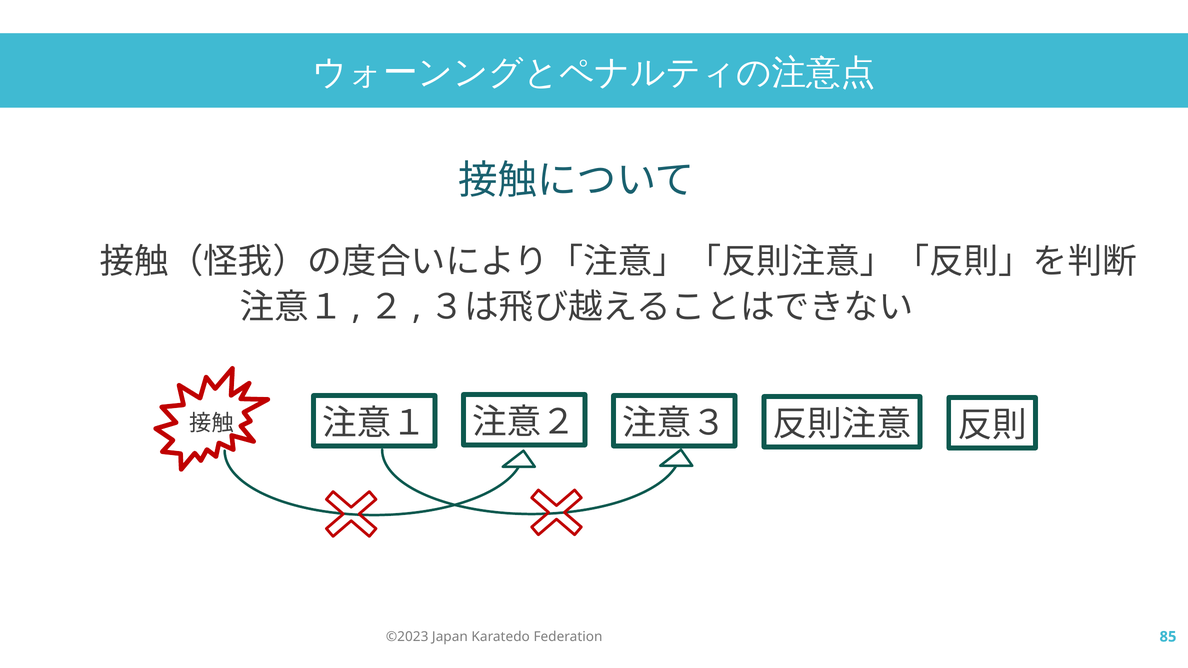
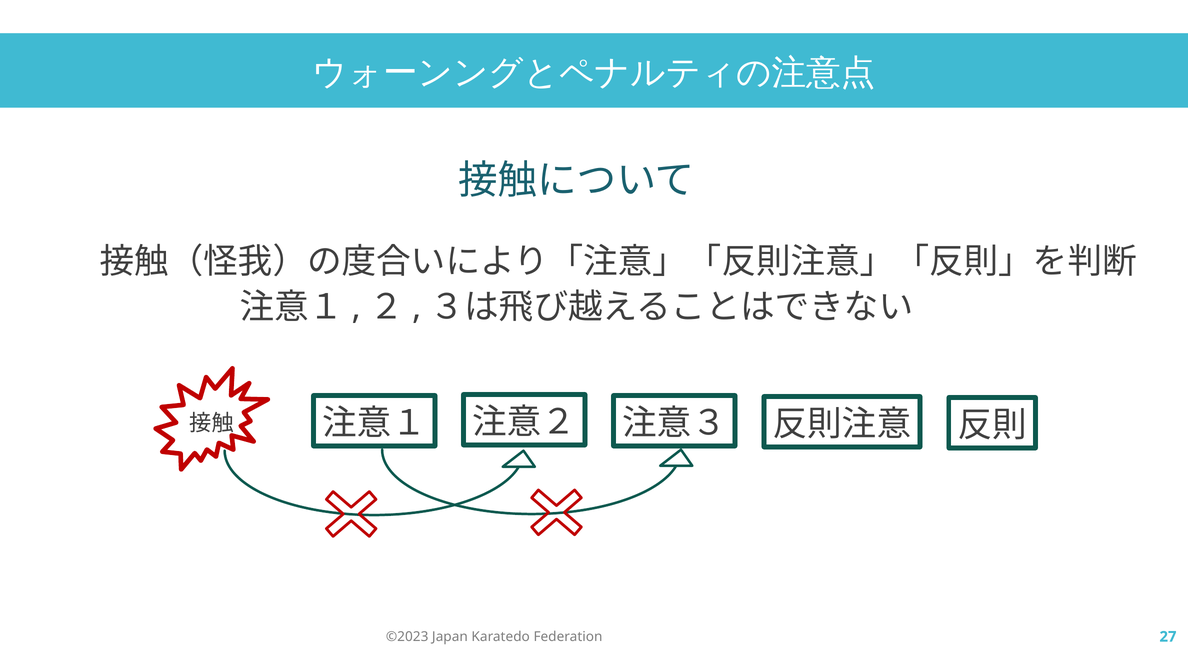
85: 85 -> 27 (1168, 637)
